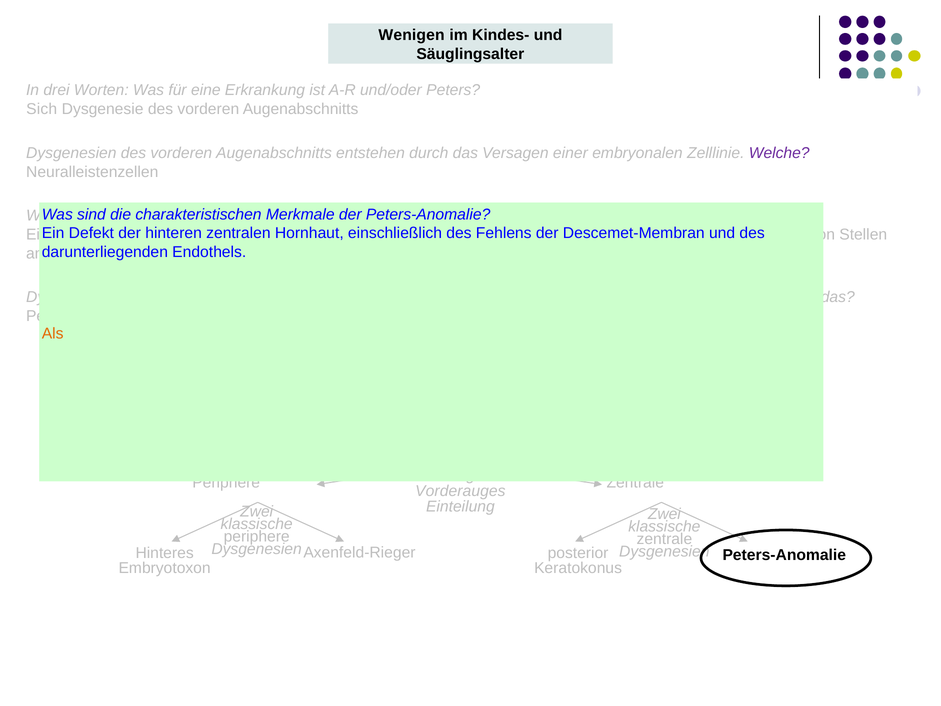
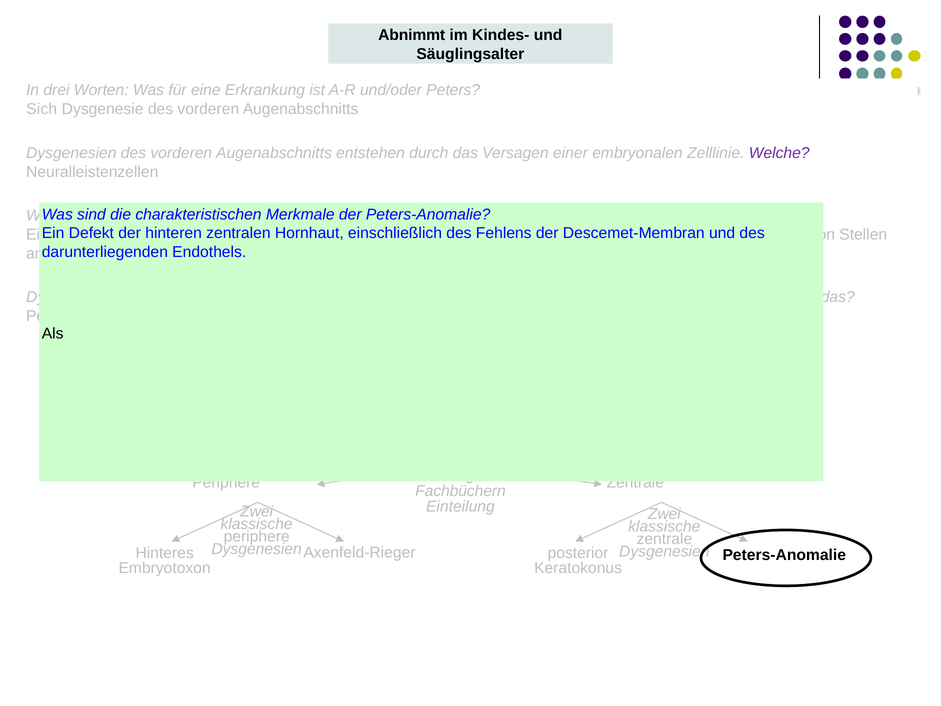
Wenigen: Wenigen -> Abnimmt (412, 35)
Als colour: orange -> black (53, 334)
Vorderauges: Vorderauges -> Fachbüchern (460, 491)
